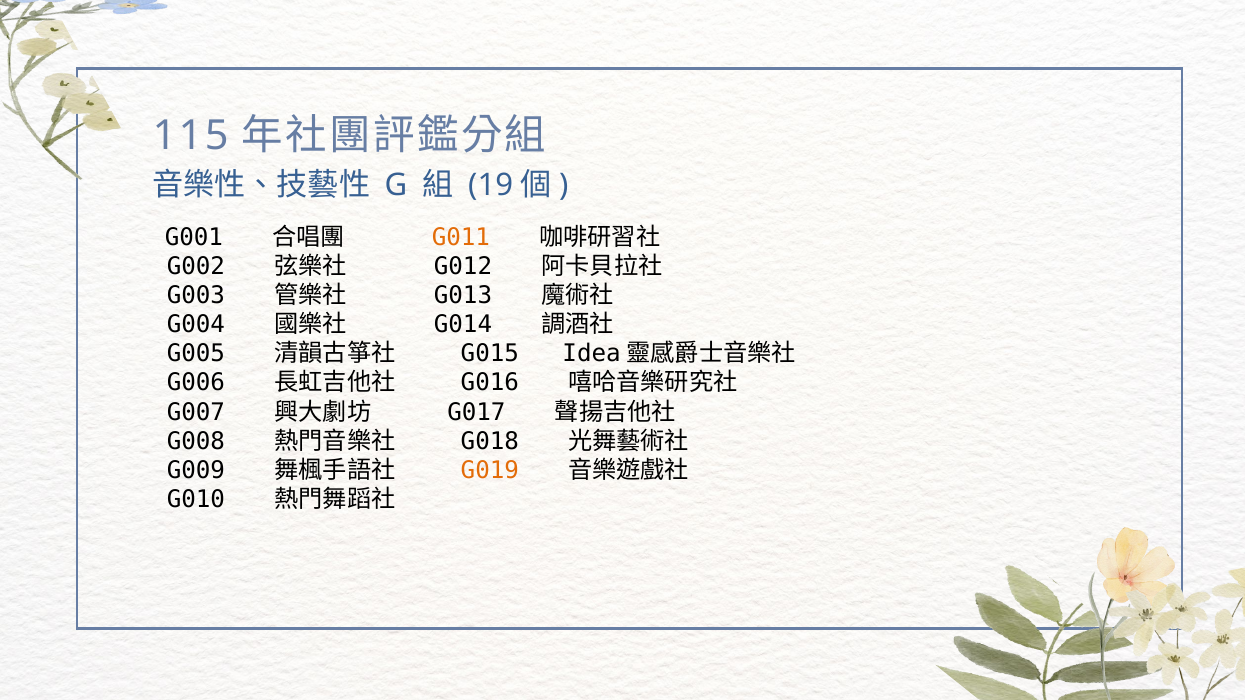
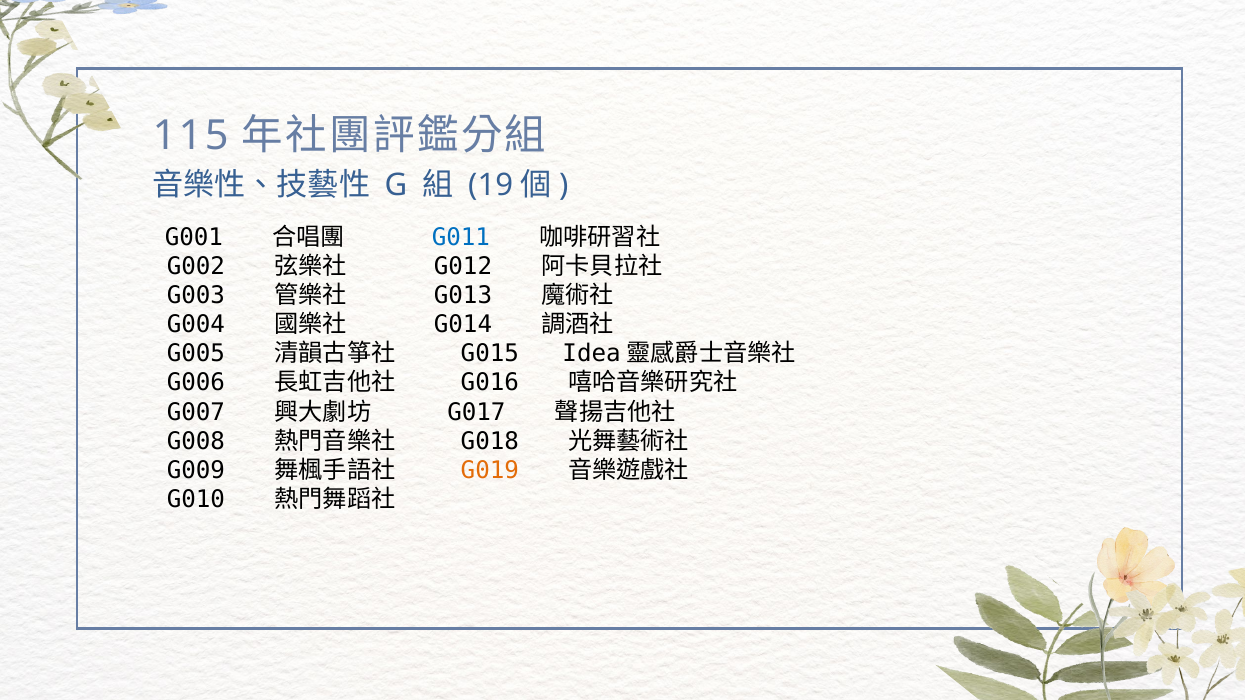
G011 colour: orange -> blue (461, 238)
